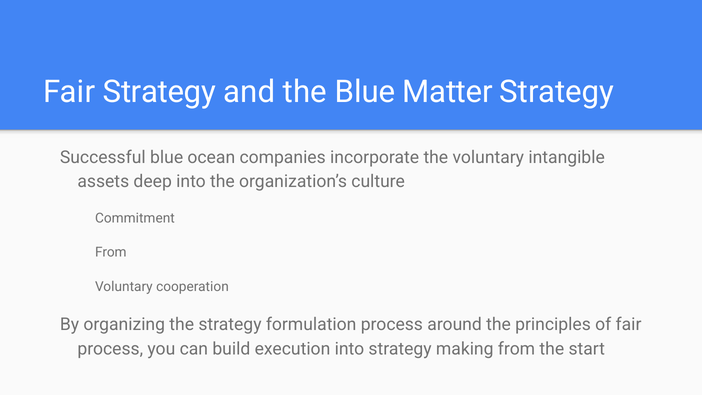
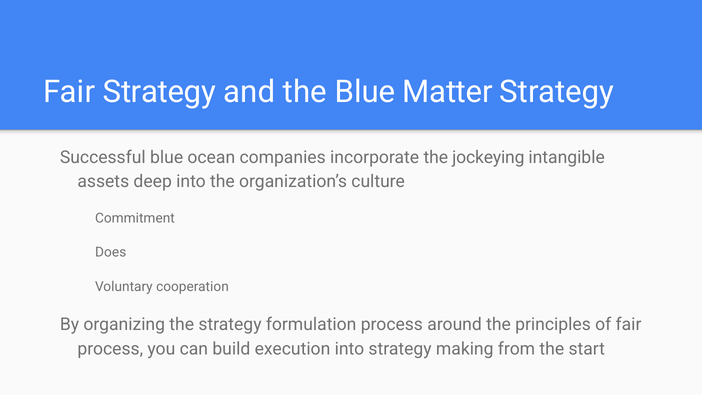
the voluntary: voluntary -> jockeying (488, 157)
From: From -> Does (111, 252)
